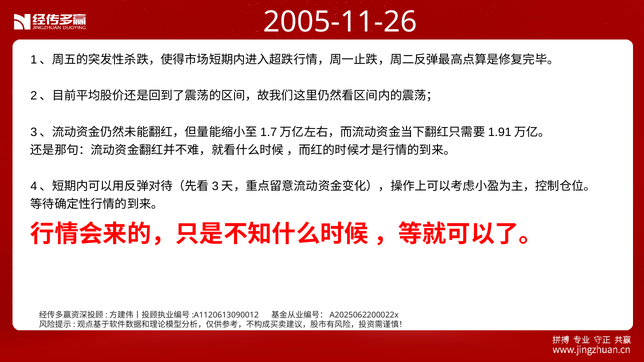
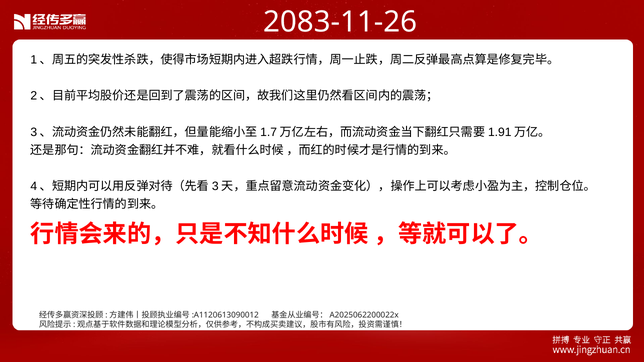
2005-11-26: 2005-11-26 -> 2083-11-26 (340, 22)
